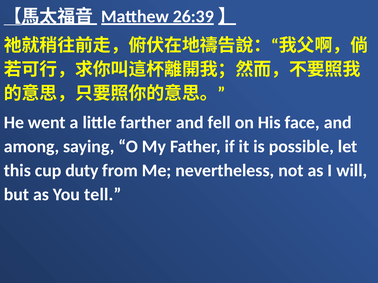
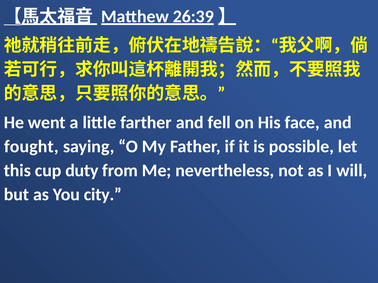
among: among -> fought (31, 147)
tell: tell -> city (103, 195)
